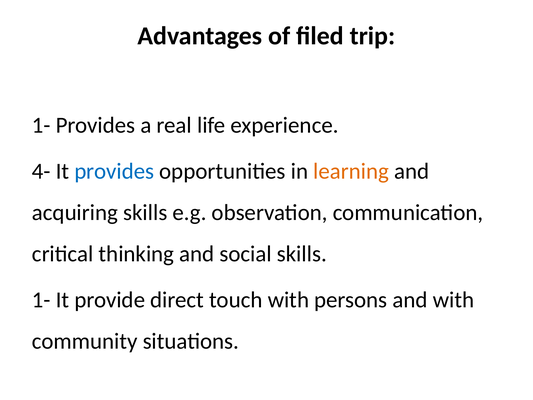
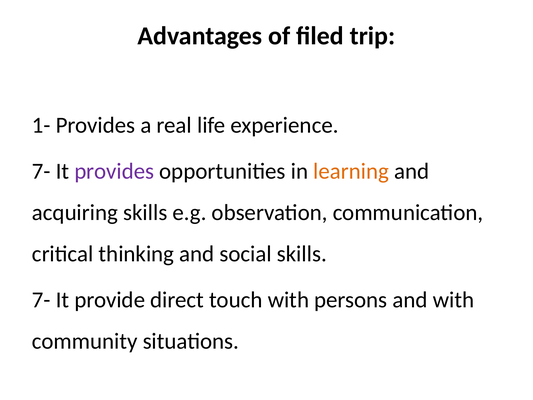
4-: 4- -> 7- (41, 171)
provides colour: blue -> purple (114, 171)
1-: 1- -> 7- (41, 300)
